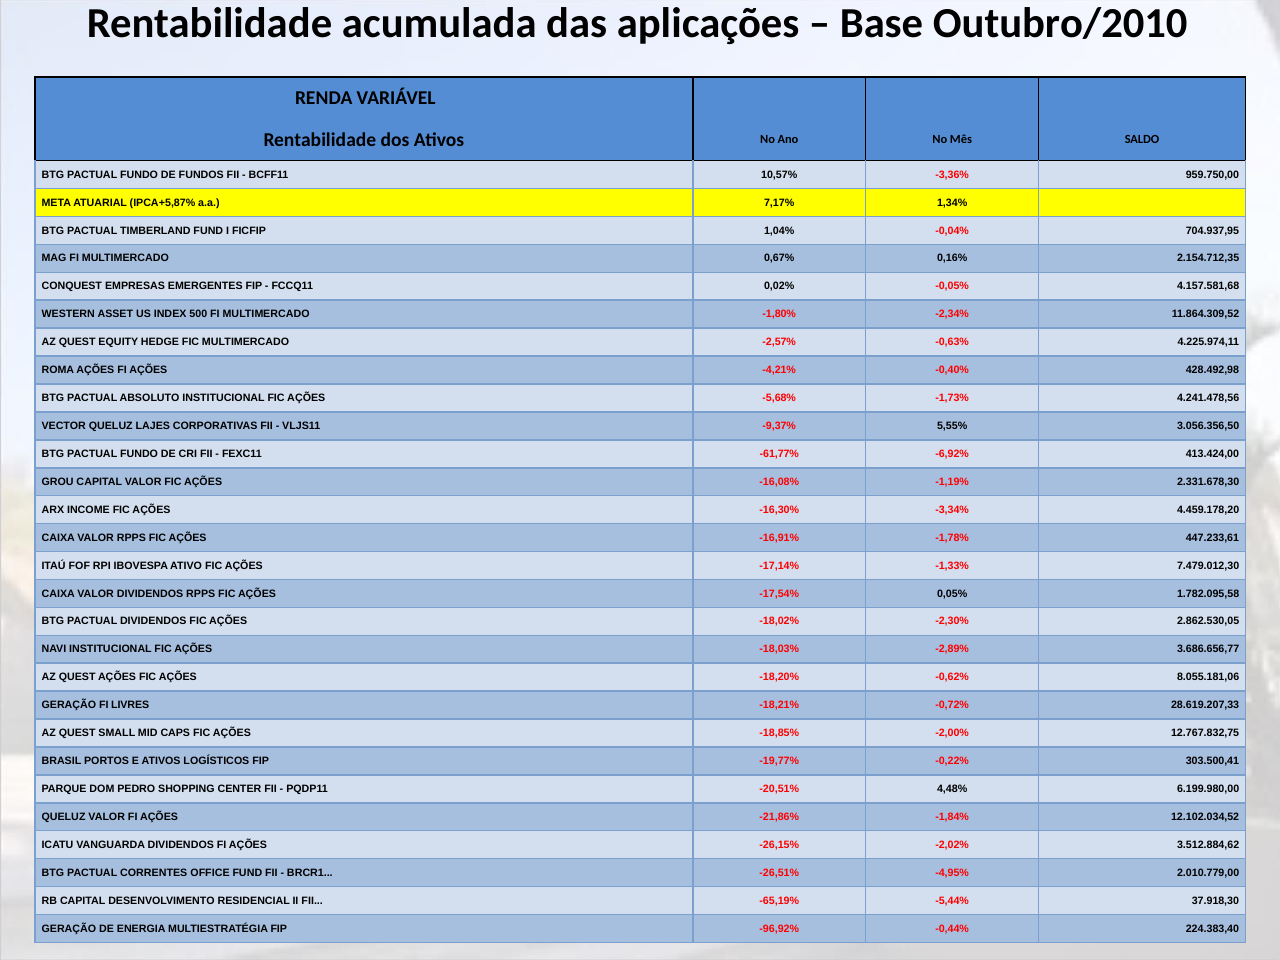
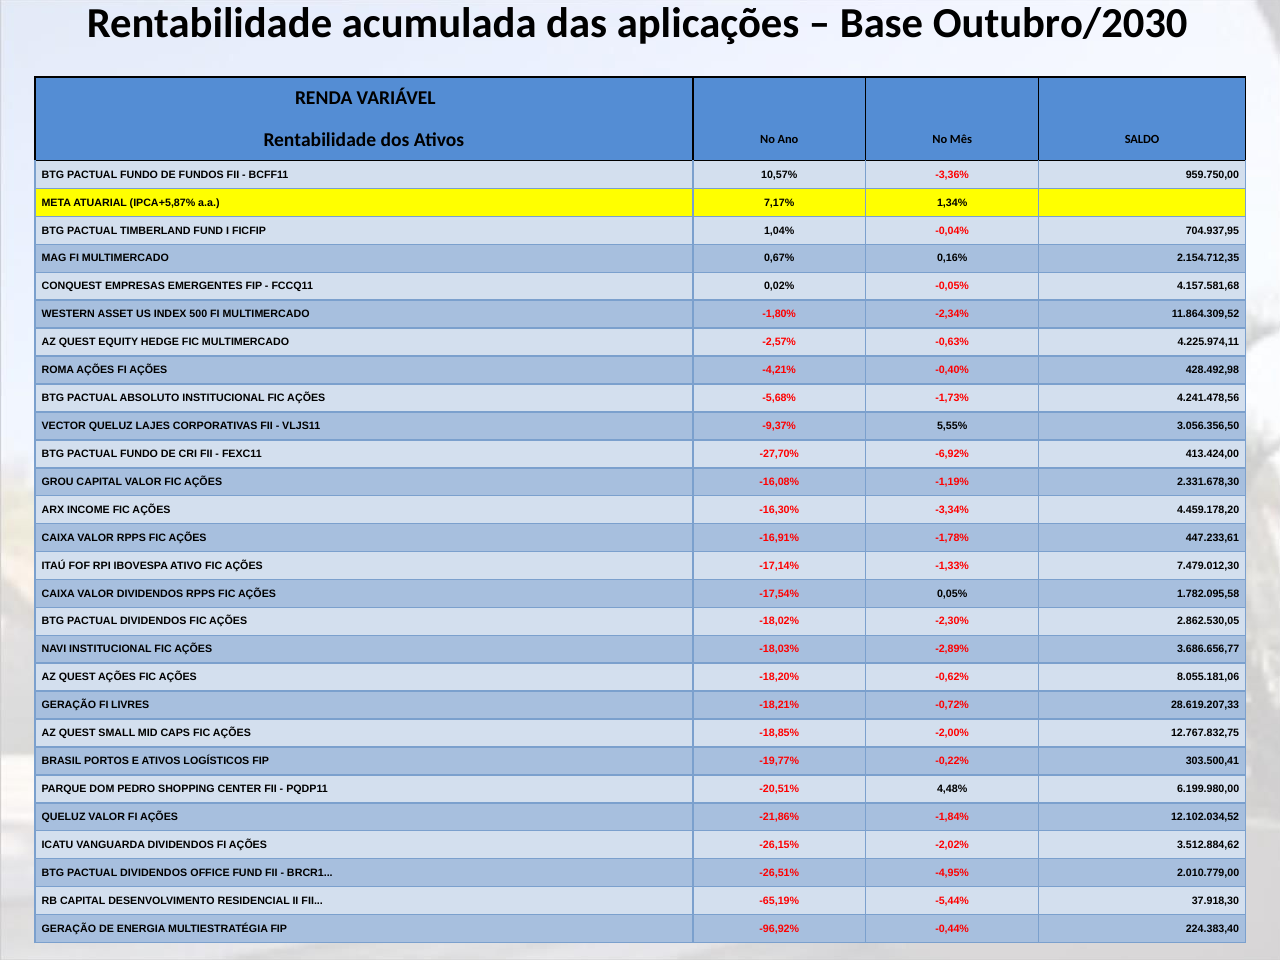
Outubro/2010: Outubro/2010 -> Outubro/2030 (1060, 23)
-61,77%: -61,77% -> -27,70% (779, 454)
CORRENTES: CORRENTES -> DIVIDENDOS (154, 873)
